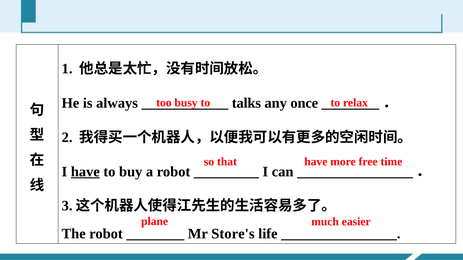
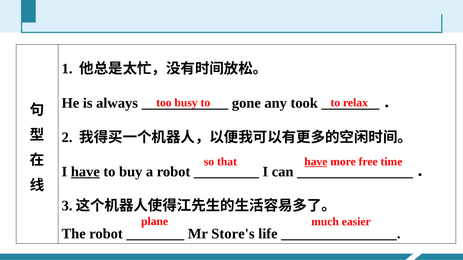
talks: talks -> gone (246, 103)
once: once -> took (304, 103)
have underline: none -> present (316, 162)
